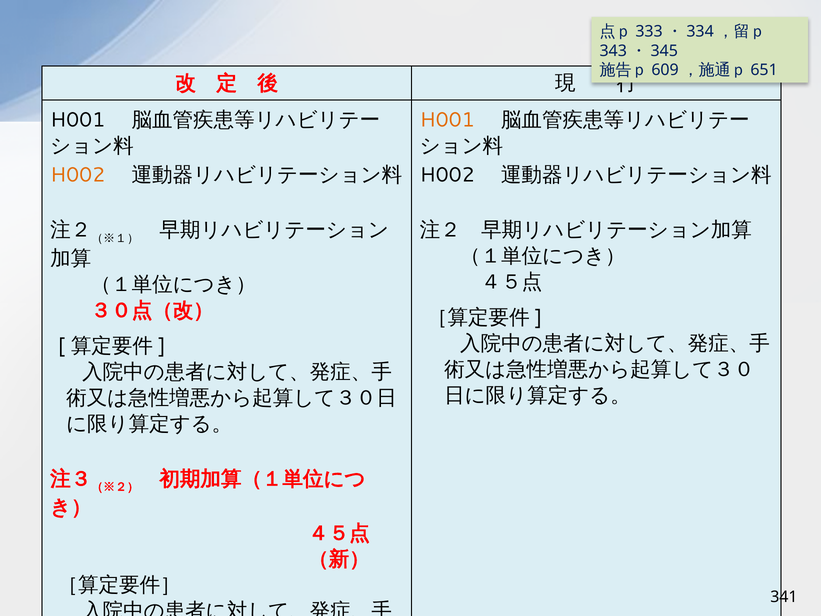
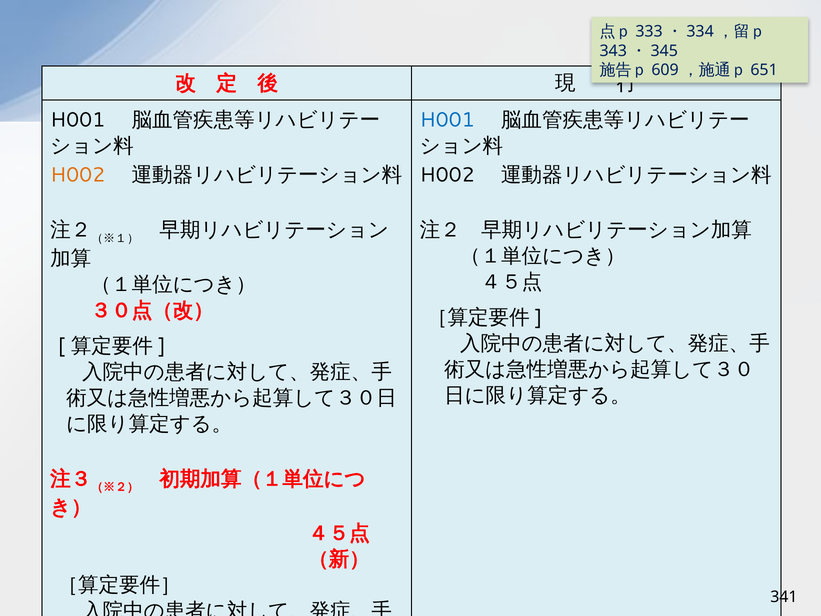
H001 colour: orange -> blue (447, 120)
